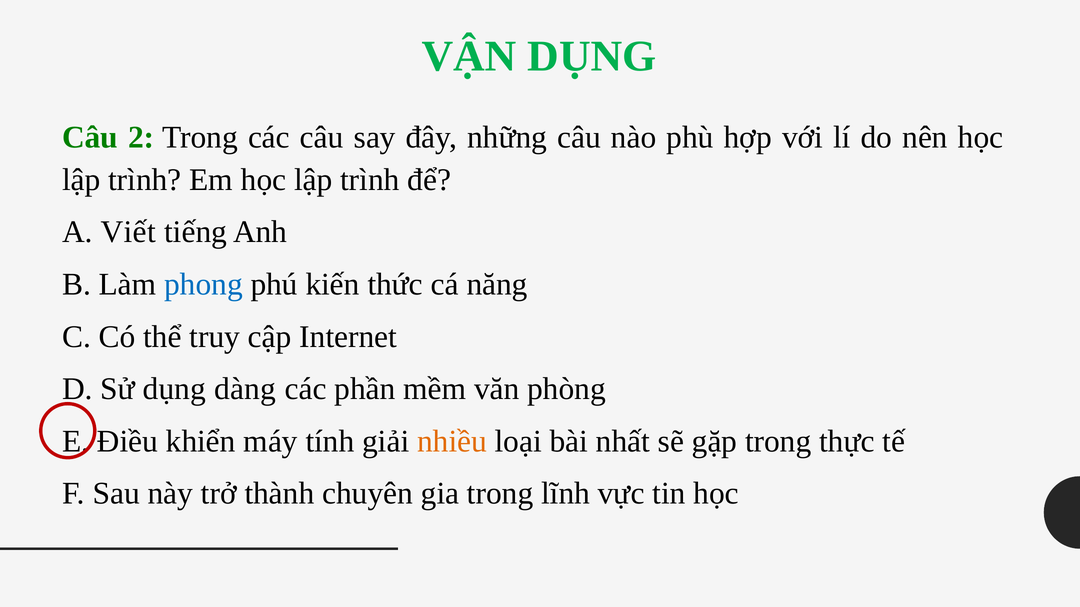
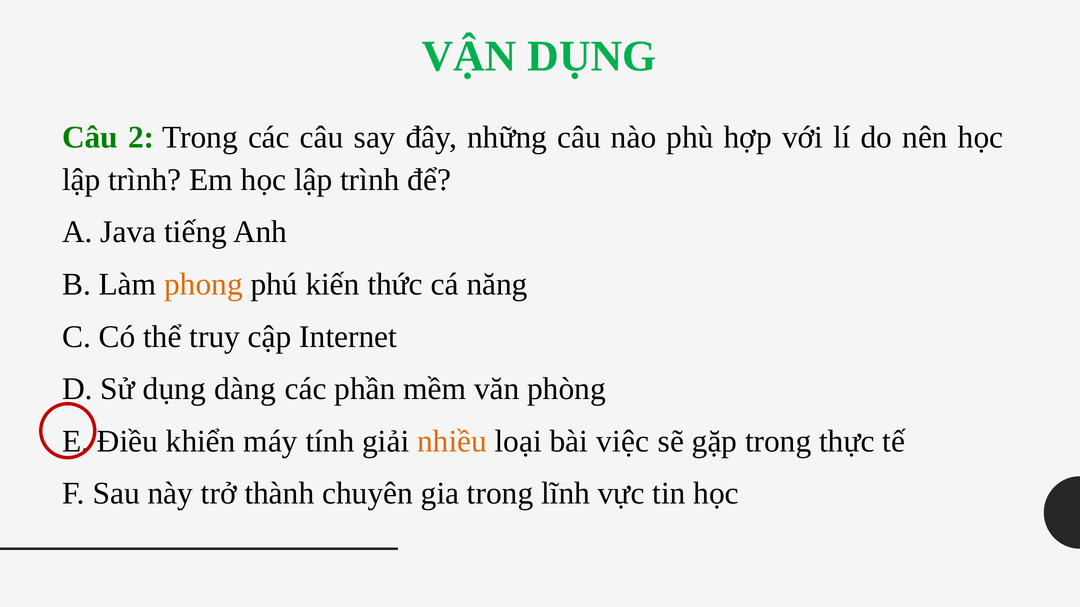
Viết: Viết -> Java (128, 232)
phong colour: blue -> orange (204, 285)
nhất: nhất -> việc (623, 442)
